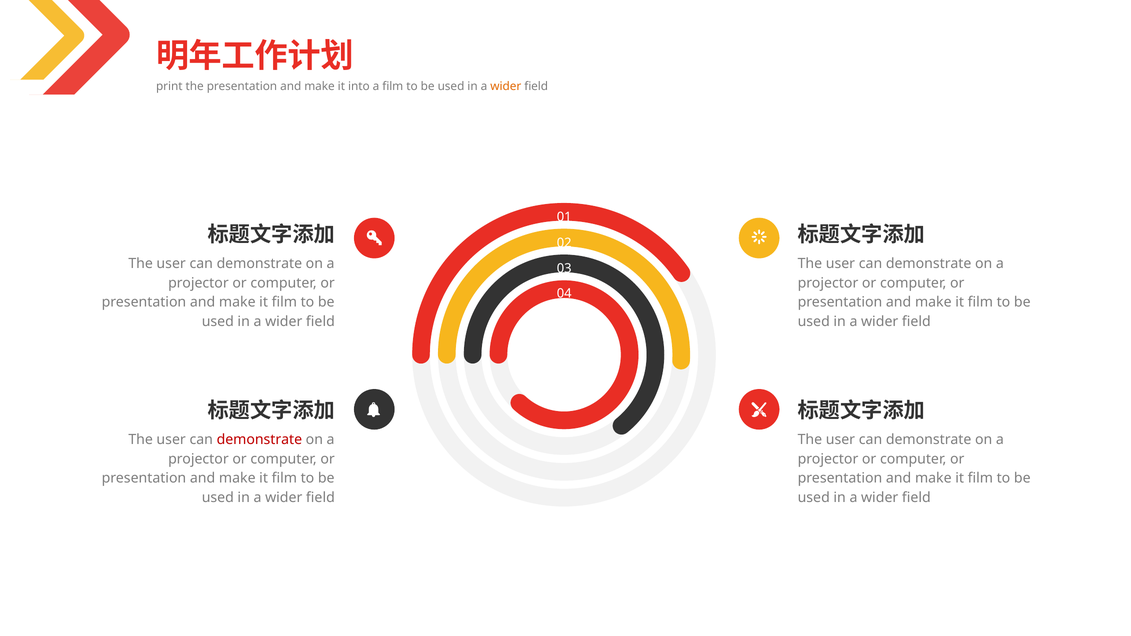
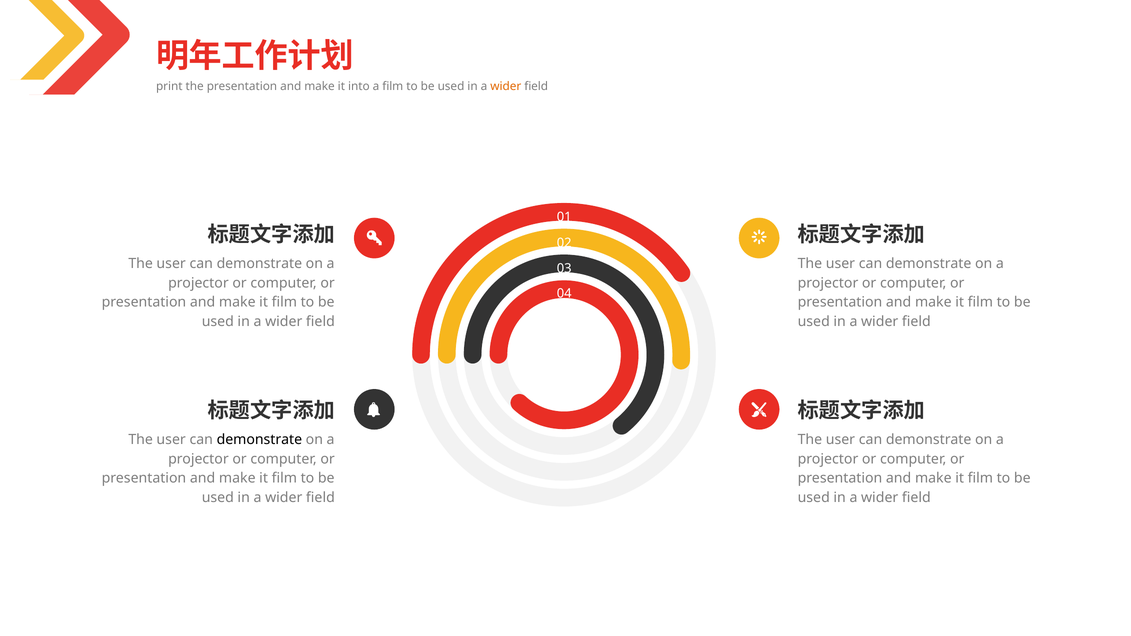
demonstrate colour: red -> black (259, 440)
